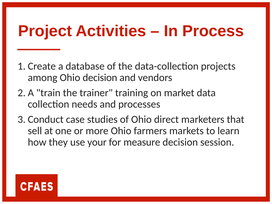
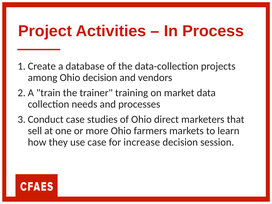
use your: your -> case (97, 142)
measure: measure -> increase (142, 142)
